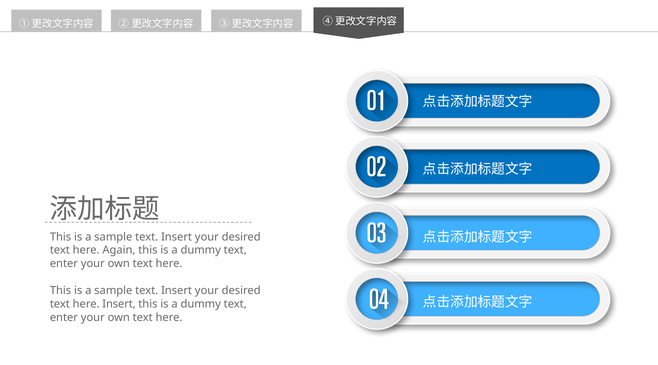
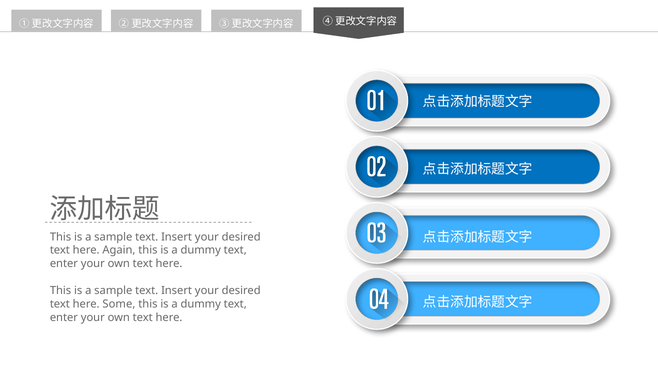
here Insert: Insert -> Some (119, 304)
